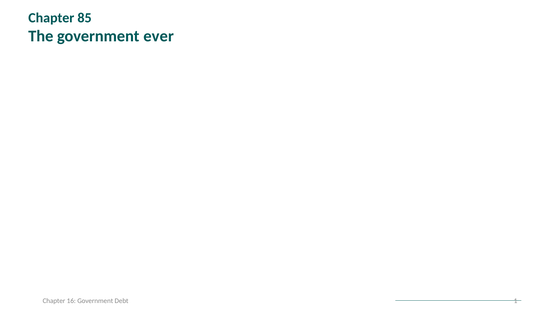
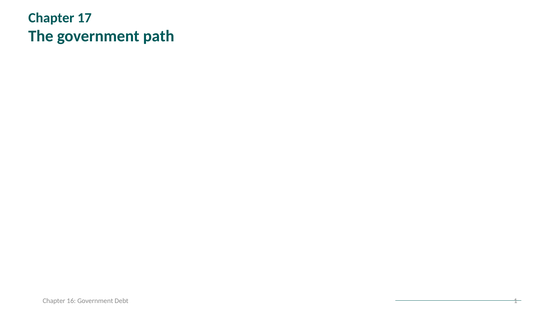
85: 85 -> 17 (85, 18)
ever: ever -> path (159, 36)
